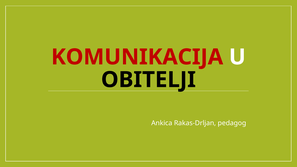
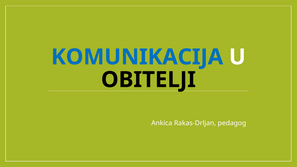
KOMUNIKACIJA colour: red -> blue (137, 57)
